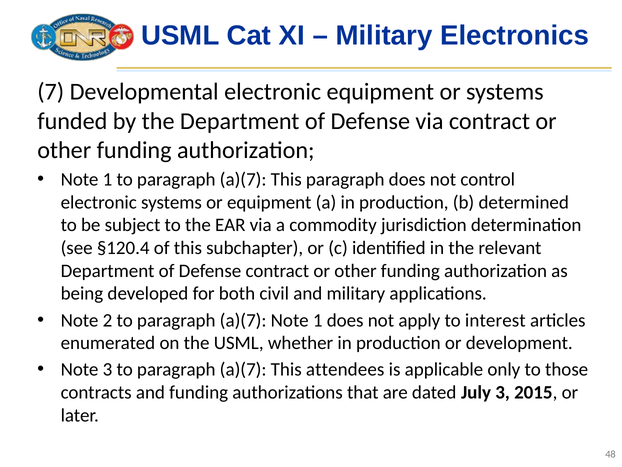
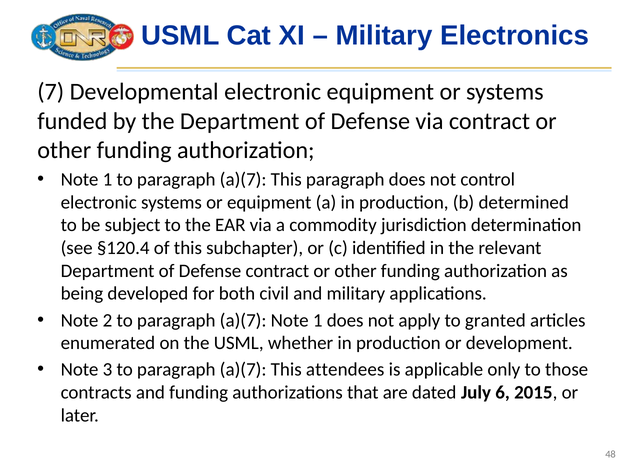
interest: interest -> granted (495, 320)
July 3: 3 -> 6 (503, 392)
